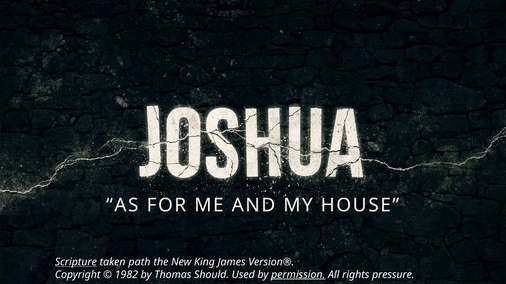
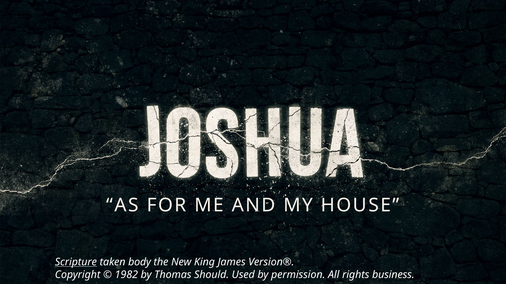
path: path -> body (140, 263)
permission underline: present -> none (298, 275)
pressure: pressure -> business (393, 275)
